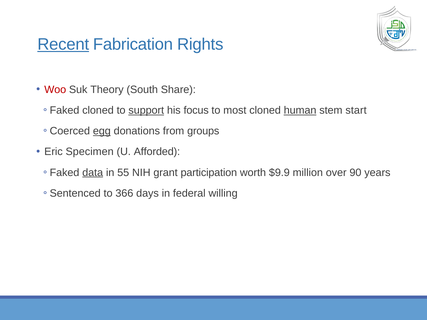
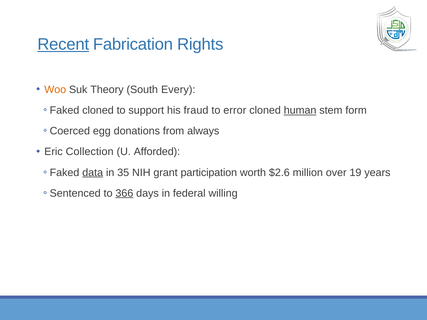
Woo colour: red -> orange (55, 90)
Share: Share -> Every (178, 90)
support underline: present -> none (146, 110)
focus: focus -> fraud (196, 110)
most: most -> error (235, 110)
start: start -> form (356, 110)
egg underline: present -> none (102, 131)
groups: groups -> always (203, 131)
Specimen: Specimen -> Collection (90, 152)
55: 55 -> 35 (123, 173)
$9.9: $9.9 -> $2.6 (279, 173)
90: 90 -> 19 (355, 173)
366 underline: none -> present (124, 193)
